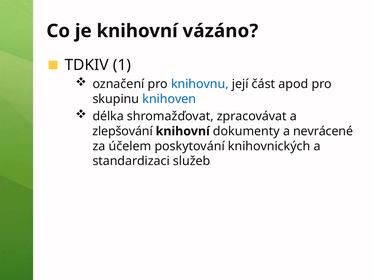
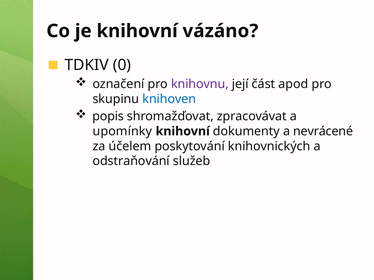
1: 1 -> 0 (122, 65)
knihovnu colour: blue -> purple (200, 84)
délka: délka -> popis (108, 117)
zlepšování: zlepšování -> upomínky (122, 131)
standardizaci: standardizaci -> odstraňování (131, 161)
